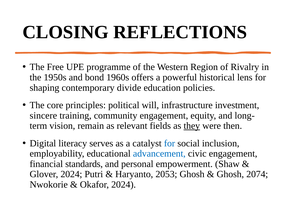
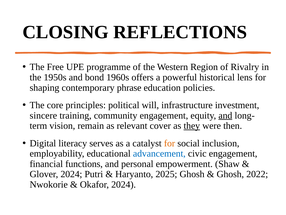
divide: divide -> phrase (129, 87)
and underline: none -> present (225, 115)
fields: fields -> cover (160, 125)
for colour: blue -> orange (170, 143)
standards: standards -> functions (84, 163)
2053: 2053 -> 2025 (166, 174)
2074: 2074 -> 2022 (257, 174)
